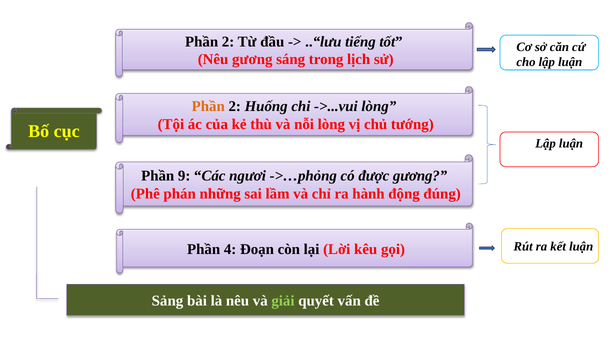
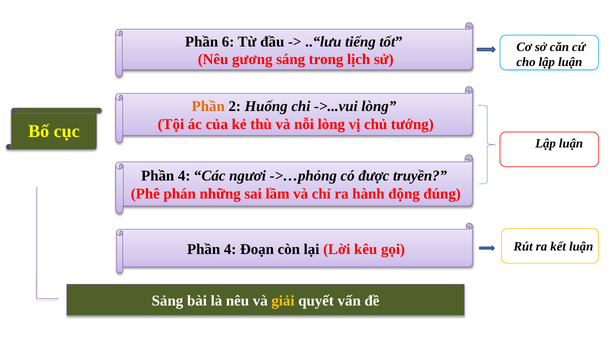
2: 2 -> 6 (228, 42)
9: 9 -> 4 (184, 176)
được gương: gương -> truyền (420, 176)
giải colour: light green -> yellow (283, 300)
